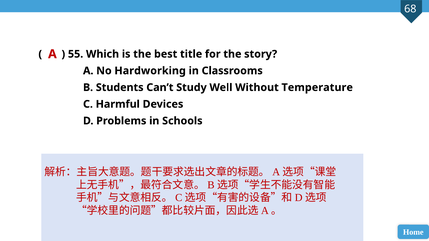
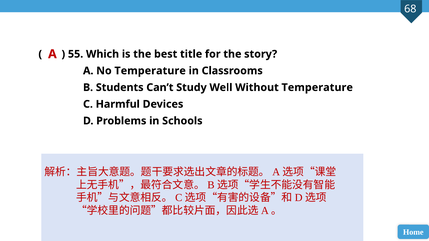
No Hardworking: Hardworking -> Temperature (150, 71)
